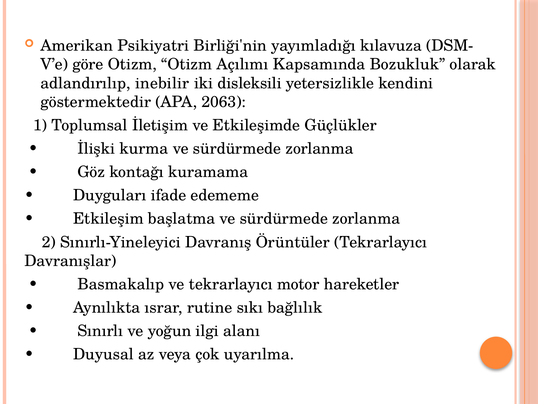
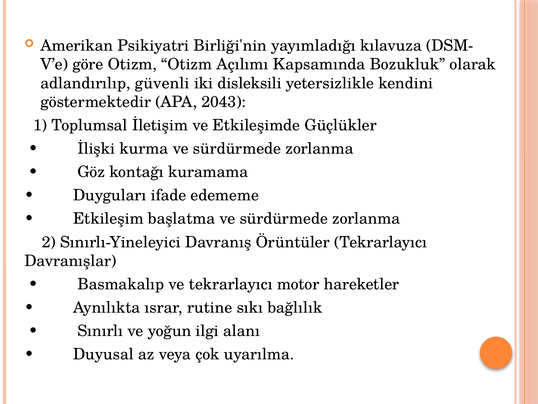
inebilir: inebilir -> güvenli (162, 83)
2063: 2063 -> 2043 (224, 102)
